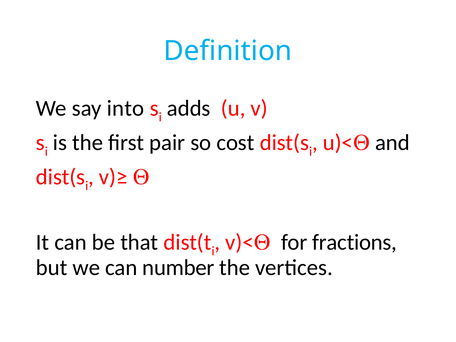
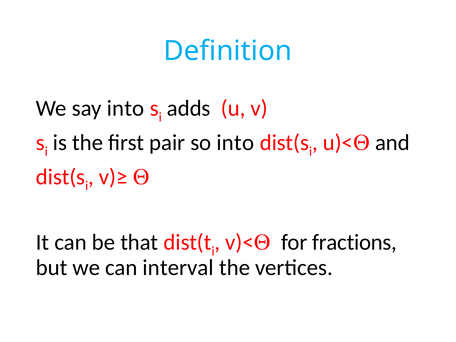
so cost: cost -> into (235, 143)
number: number -> interval (178, 267)
